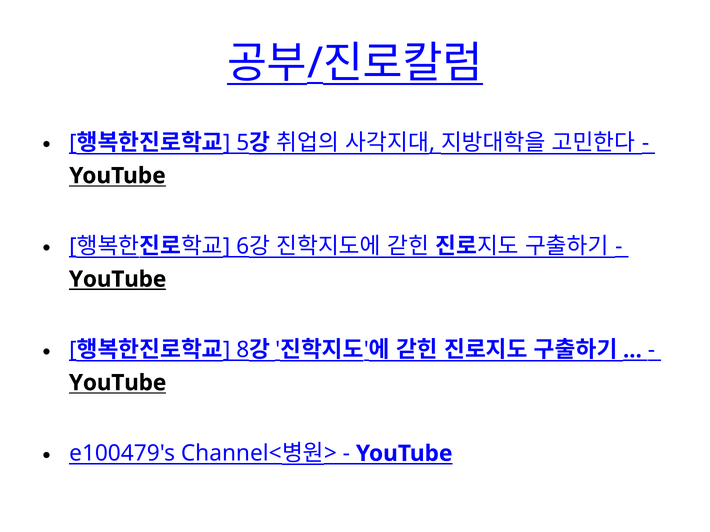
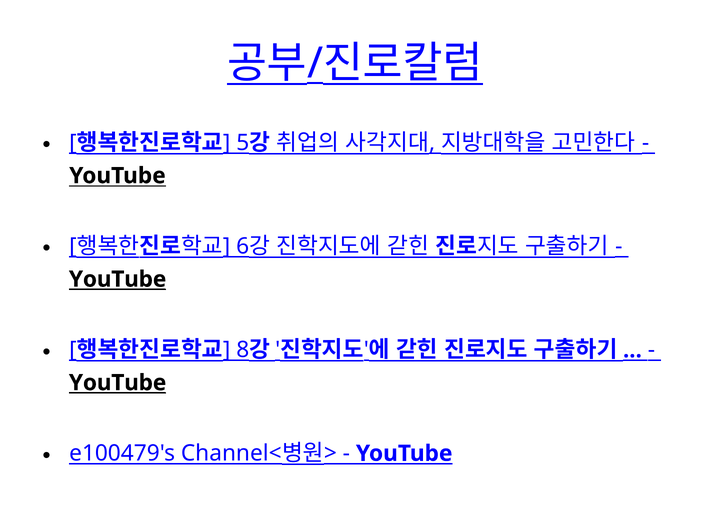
YouTube underline: none -> present (118, 383)
